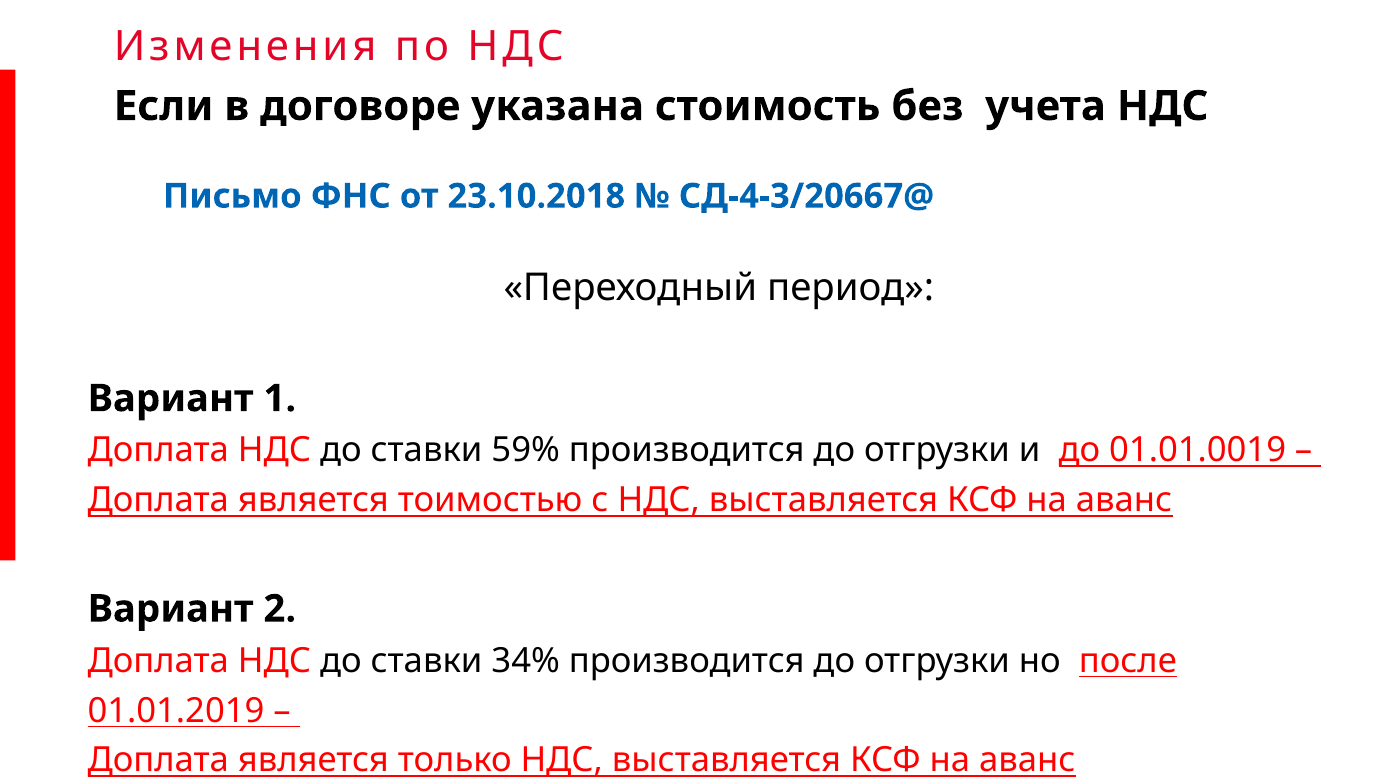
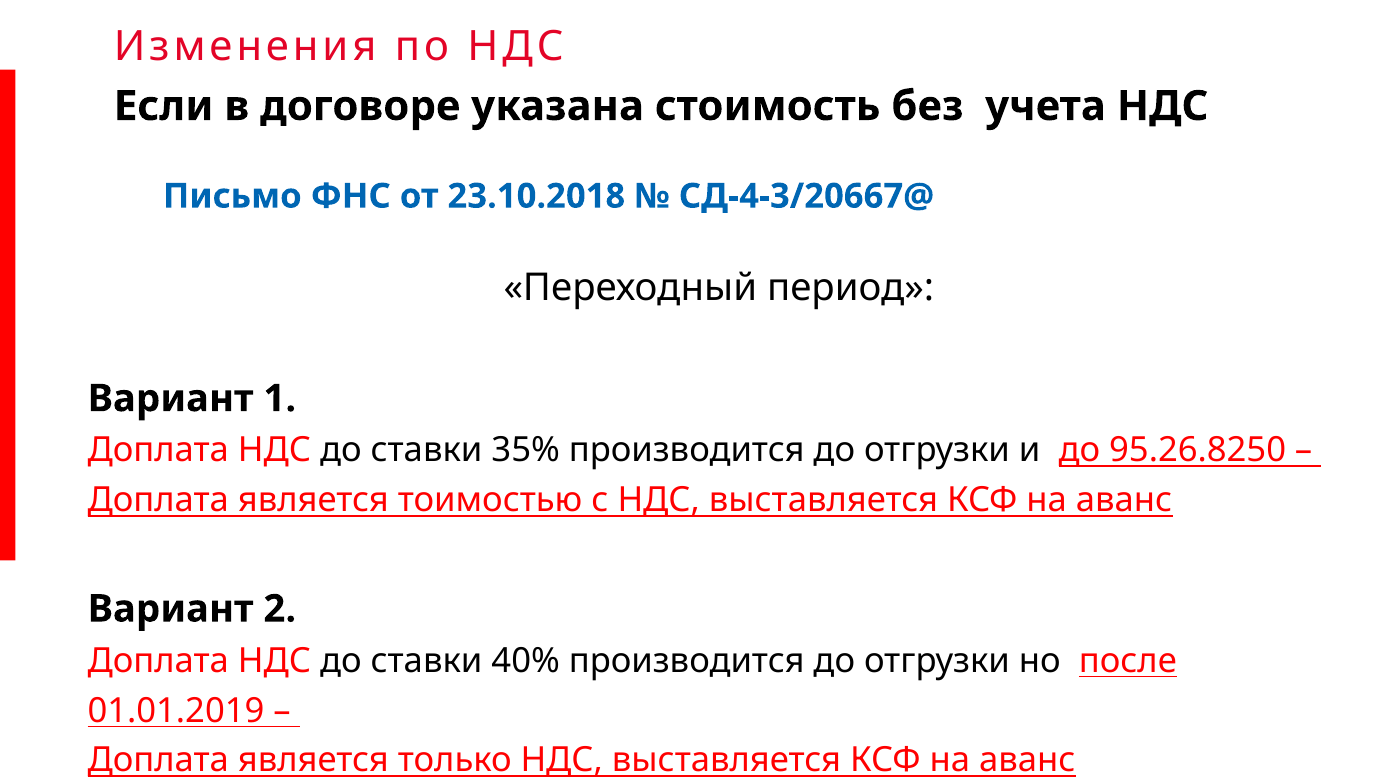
59%: 59% -> 35% (526, 450)
01.01.0019: 01.01.0019 -> 95.26.8250 (1198, 450)
34%: 34% -> 40% (526, 661)
